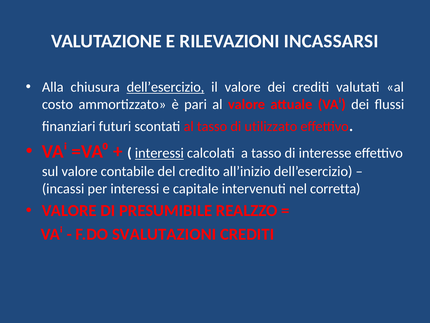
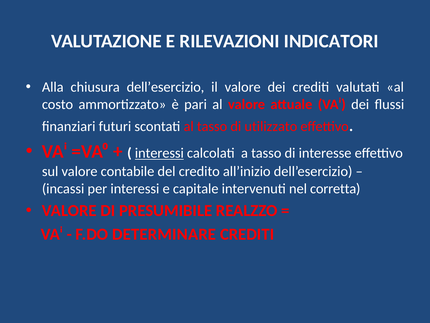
INCASSARSI: INCASSARSI -> INDICATORI (331, 41)
dell’esercizio underline: present -> none (165, 87)
SVALUTAZIONI: SVALUTAZIONI -> DETERMINARE (164, 234)
